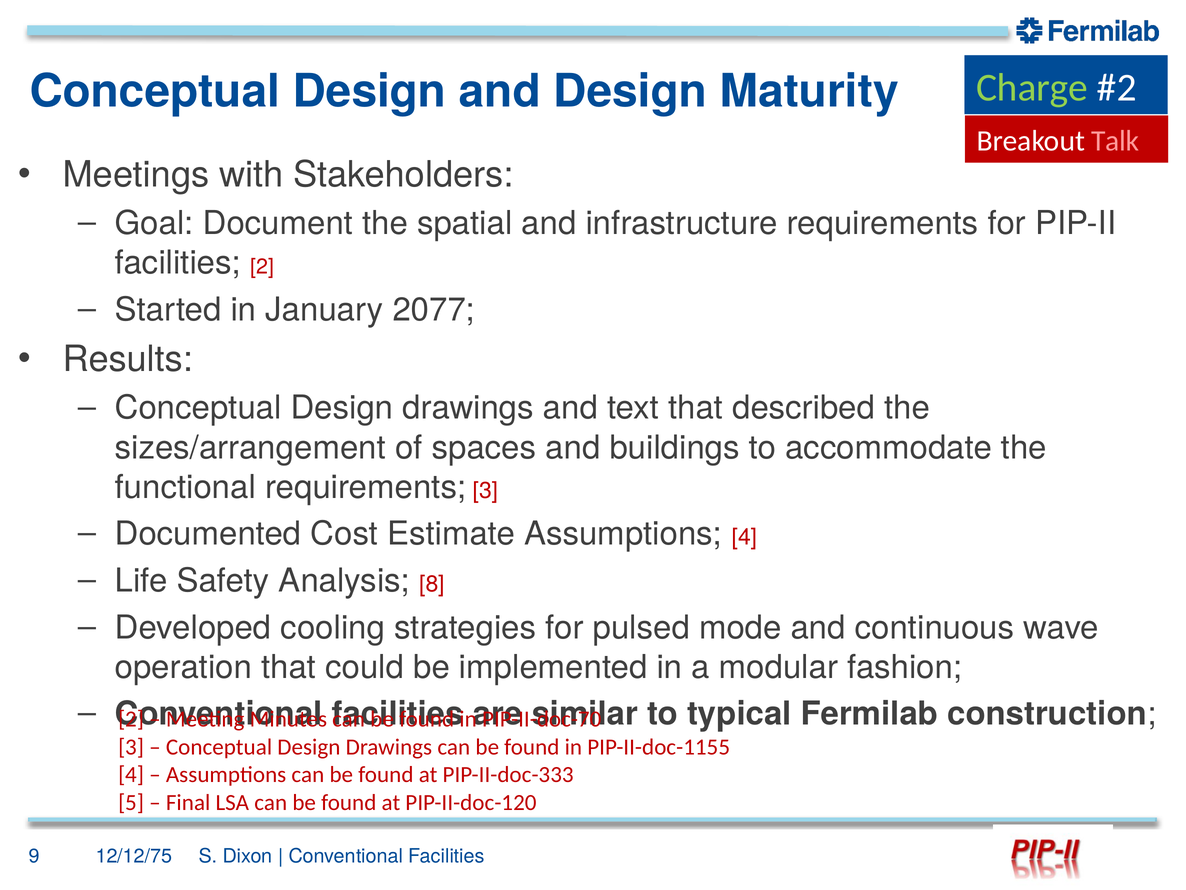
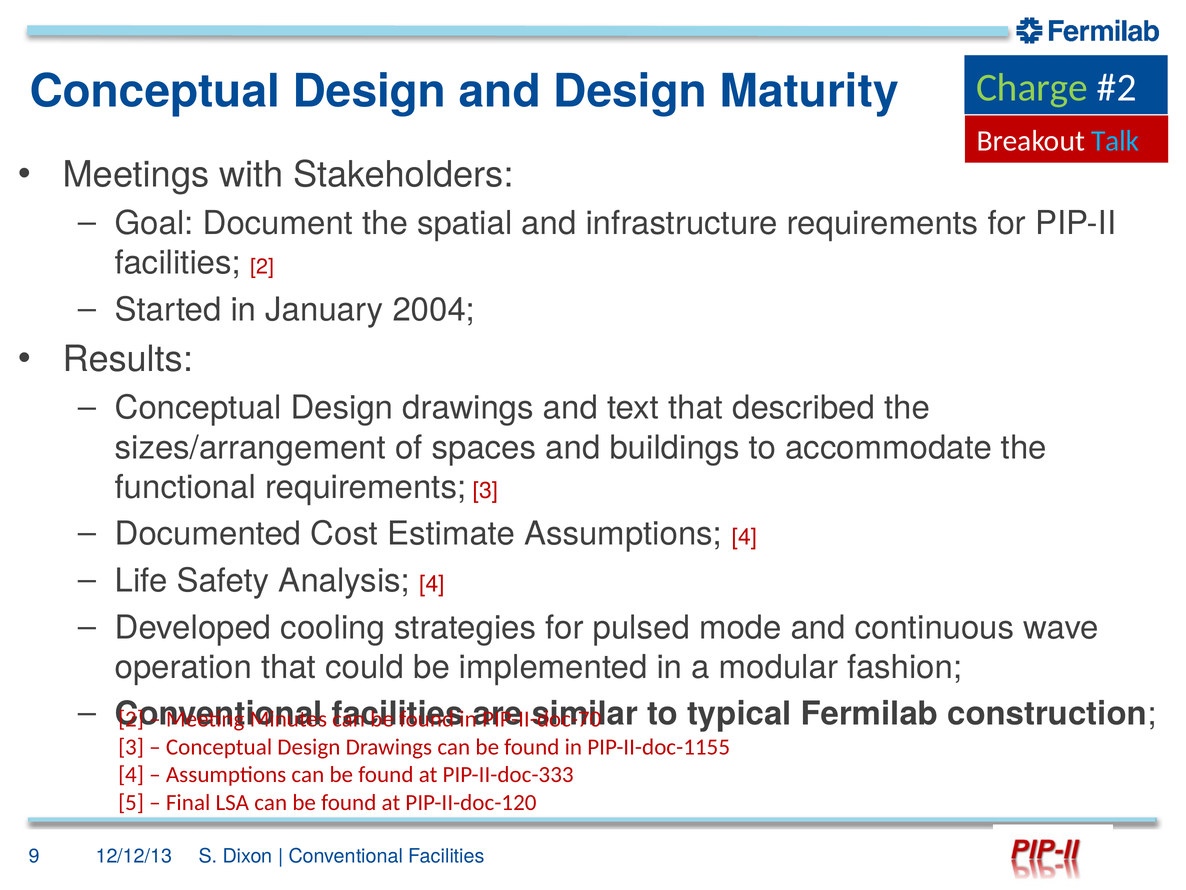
Talk colour: pink -> light blue (1115, 141)
2077: 2077 -> 2004 (434, 310)
Analysis 8: 8 -> 4 (432, 584)
12/12/75: 12/12/75 -> 12/12/13 (134, 856)
